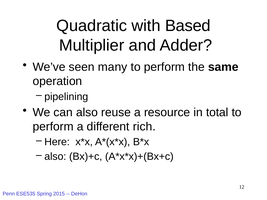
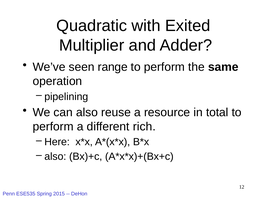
Based: Based -> Exited (188, 26)
many: many -> range (113, 67)
